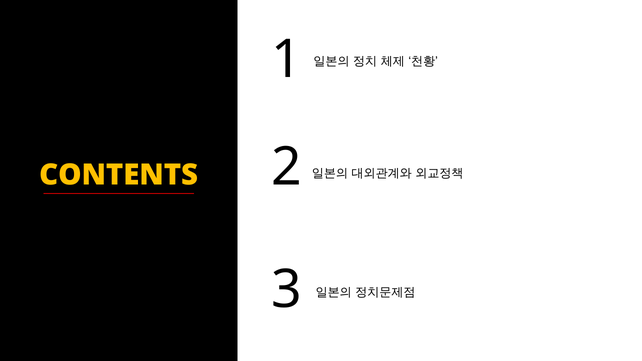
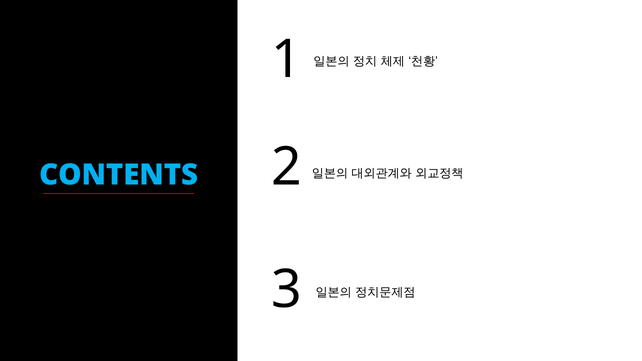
CONTENTS colour: yellow -> light blue (119, 175)
